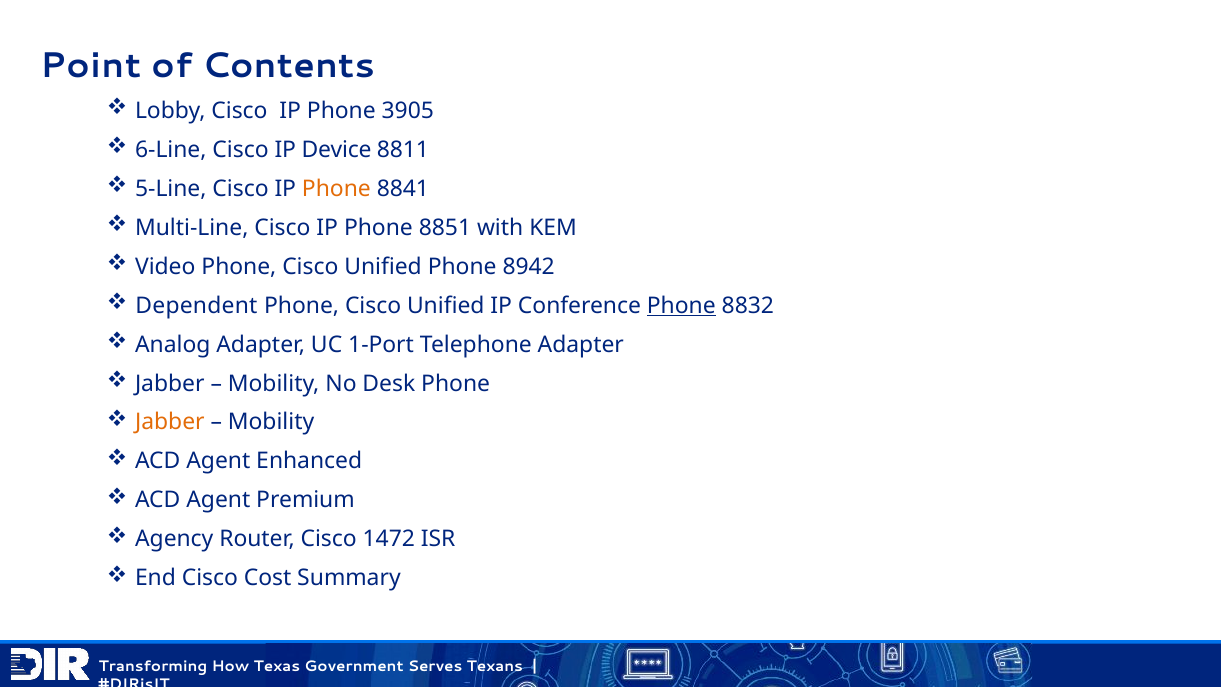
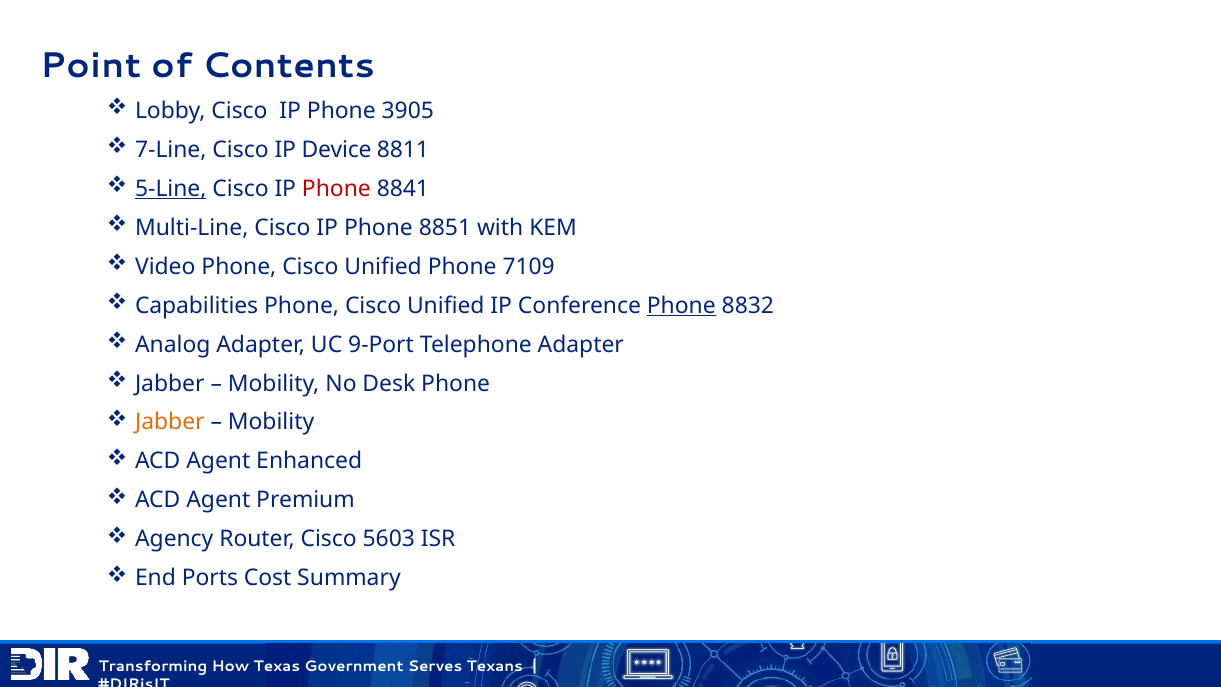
6-Line: 6-Line -> 7-Line (171, 150)
5-Line underline: none -> present (171, 189)
Phone colour: orange -> red (336, 189)
8942: 8942 -> 7109 (529, 267)
Dependent: Dependent -> Capabilities (197, 305)
1-Port: 1-Port -> 9-Port (381, 344)
1472: 1472 -> 5603 (389, 539)
End Cisco: Cisco -> Ports (210, 578)
